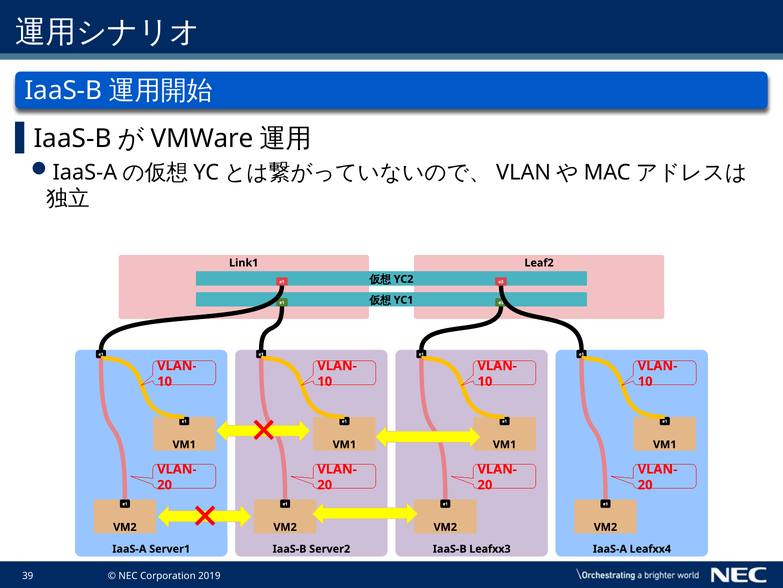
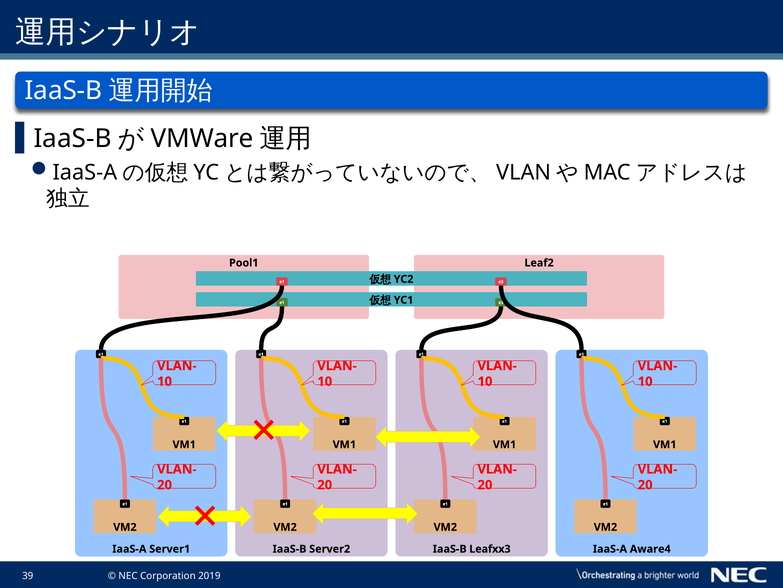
Link1: Link1 -> Pool1 (244, 263)
Leafxx4: Leafxx4 -> Aware4 (650, 548)
